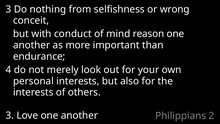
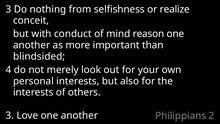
wrong: wrong -> realize (175, 9)
endurance: endurance -> blindsided (39, 56)
